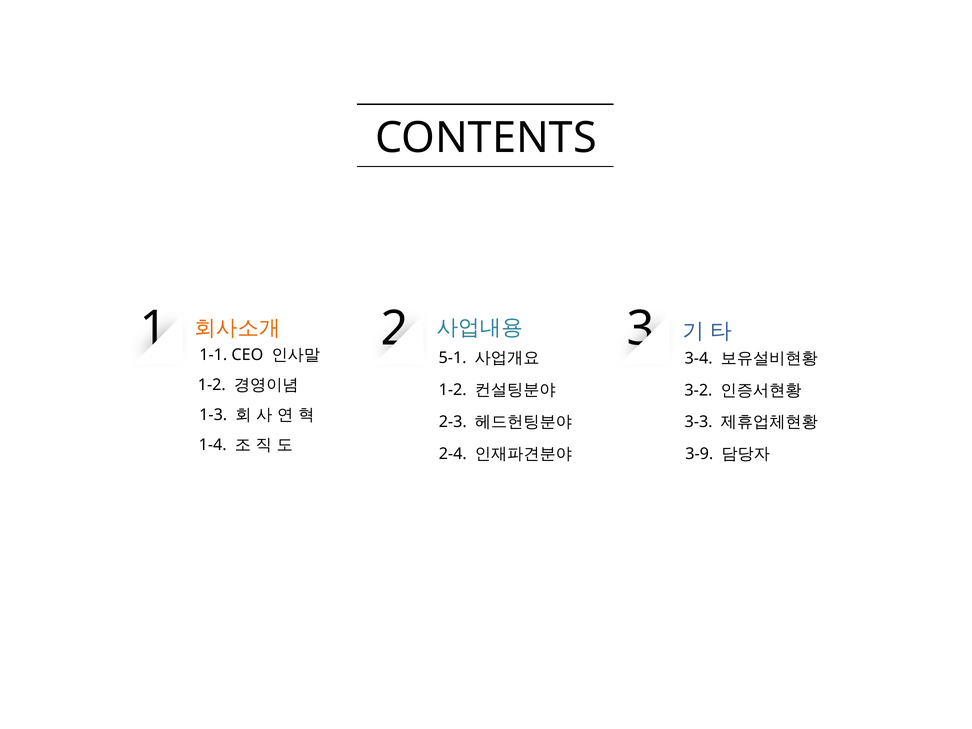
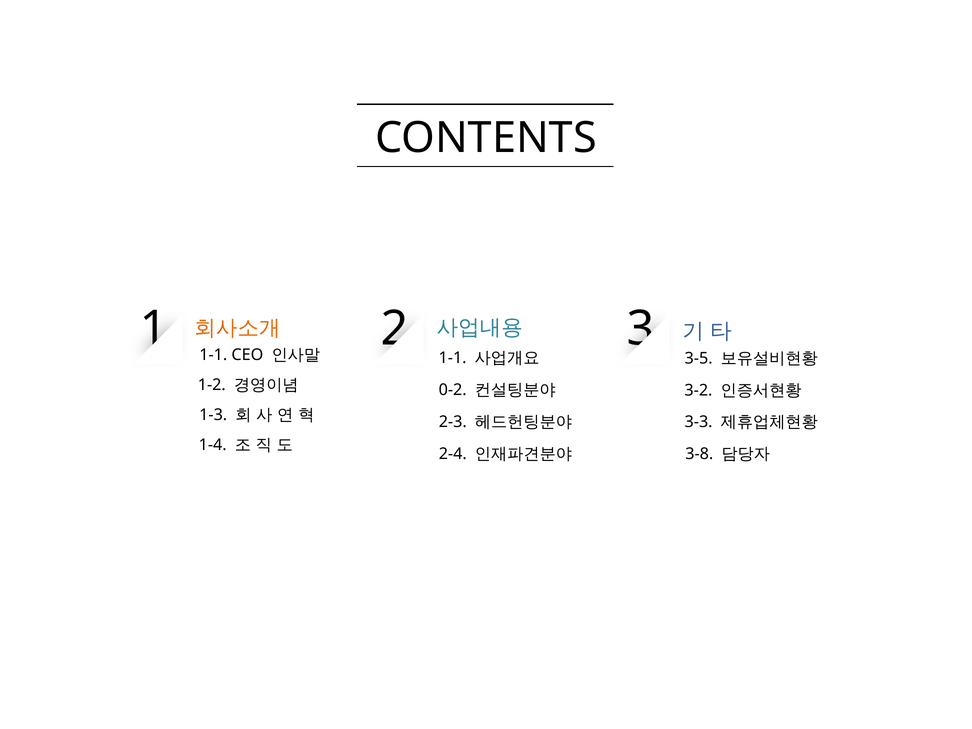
5-1: 5-1 -> 1-1 (453, 358)
3-4: 3-4 -> 3-5 (699, 358)
1-2: 1-2 -> 0-2 (453, 390)
3-9: 3-9 -> 3-8 (699, 454)
